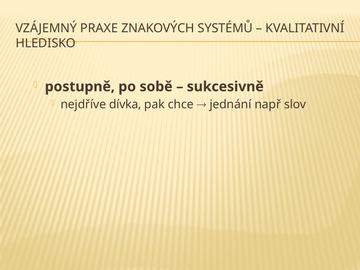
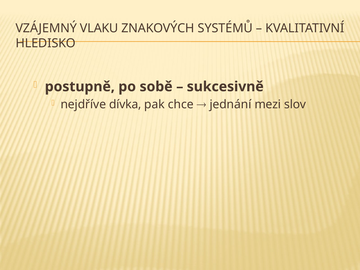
PRAXE: PRAXE -> VLAKU (99, 28)
např: např -> mezi (268, 104)
